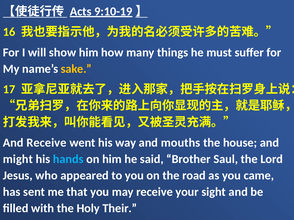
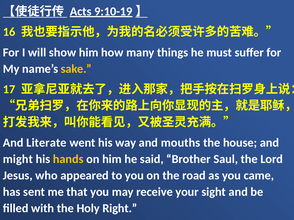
And Receive: Receive -> Literate (46, 143)
hands colour: light blue -> yellow (68, 159)
Their: Their -> Right (120, 209)
